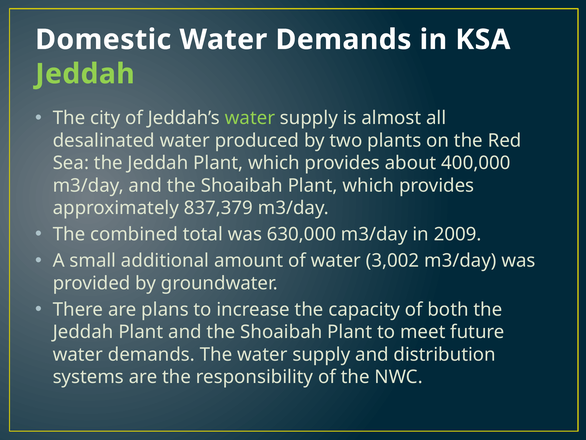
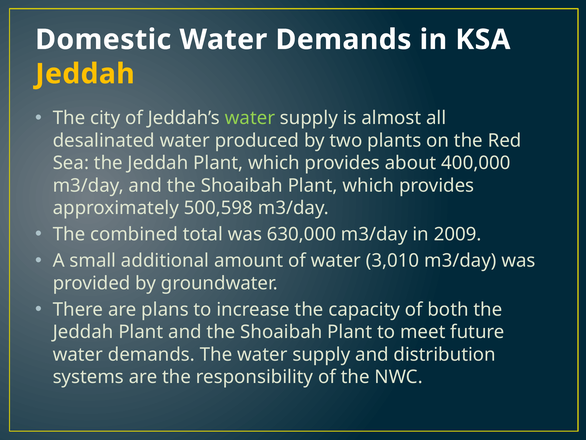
Jeddah colour: light green -> yellow (85, 74)
837,379: 837,379 -> 500,598 (218, 208)
3,002: 3,002 -> 3,010 (393, 261)
